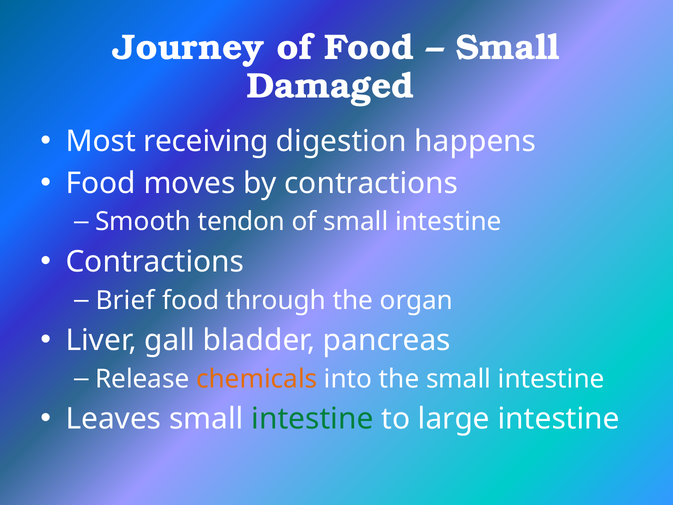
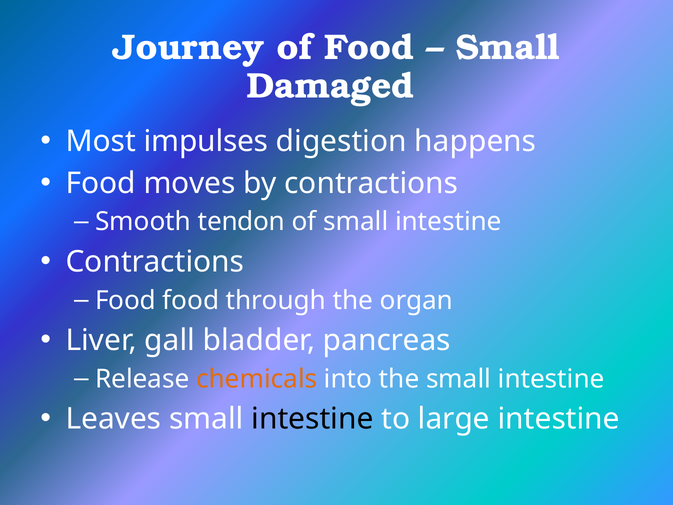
receiving: receiving -> impulses (206, 141)
Brief: Brief -> Food (125, 300)
intestine colour: green -> black (312, 419)
